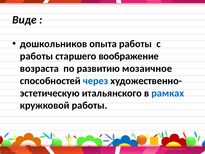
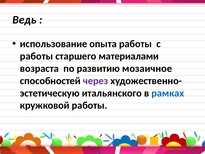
Виде: Виде -> Ведь (24, 20)
дошкольников: дошкольников -> использование (54, 44)
воображение: воображение -> материалами (129, 56)
через colour: blue -> purple (96, 81)
